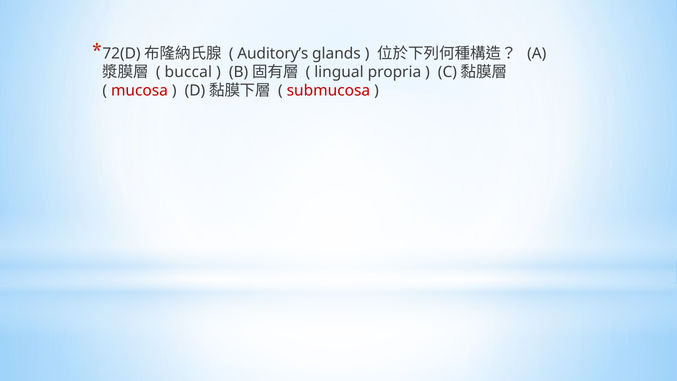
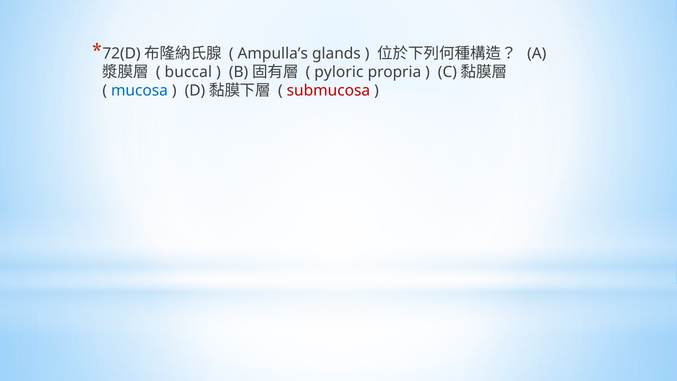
Auditory’s: Auditory’s -> Ampulla’s (273, 54)
lingual: lingual -> pyloric (339, 72)
mucosa colour: red -> blue (139, 91)
